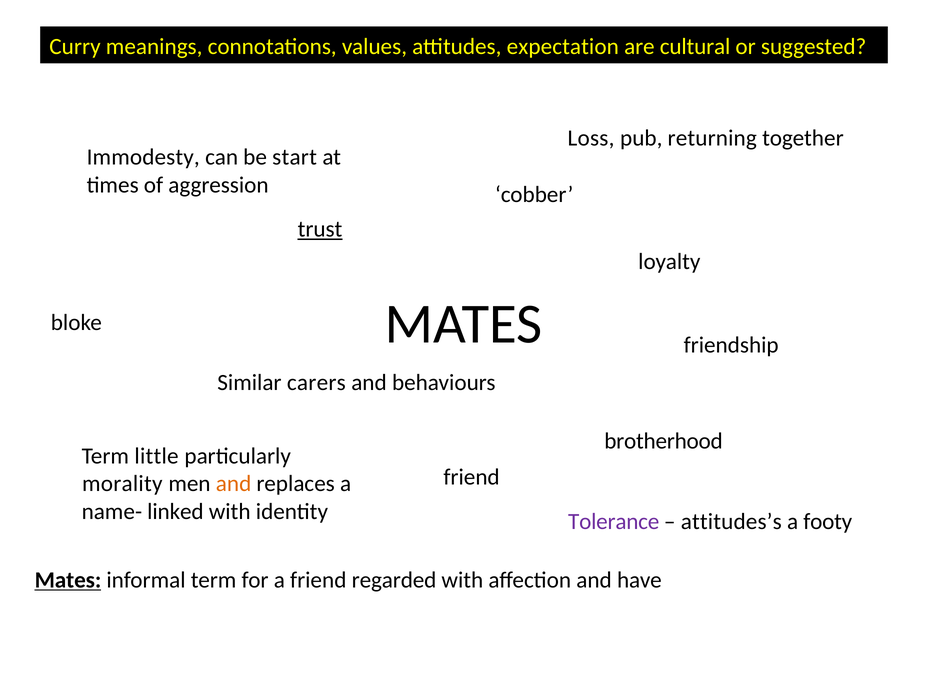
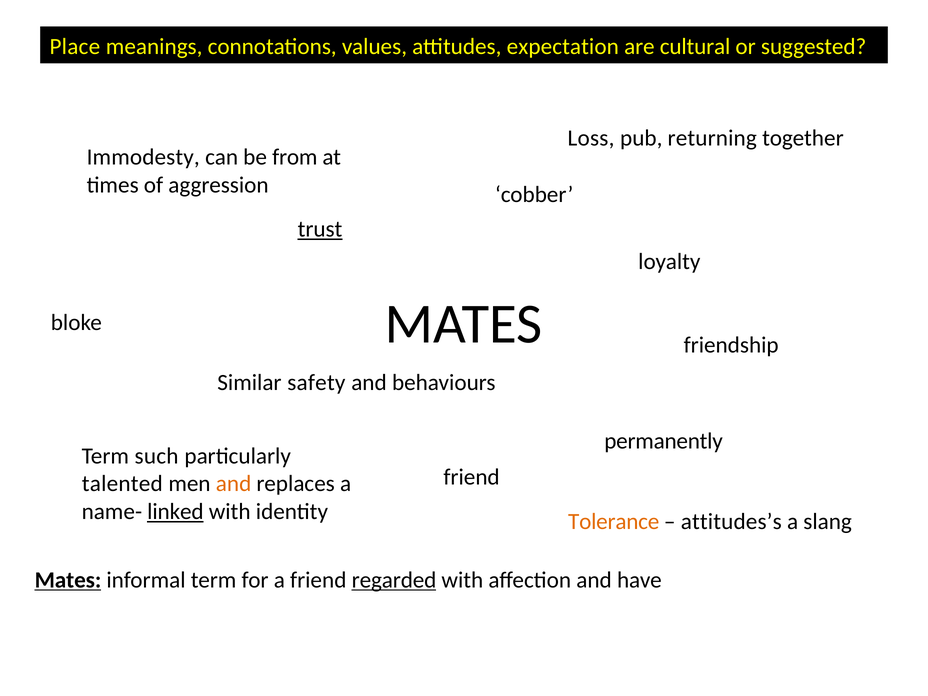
Curry: Curry -> Place (75, 47)
start: start -> from (295, 157)
carers: carers -> safety (316, 383)
brotherhood: brotherhood -> permanently (664, 441)
little: little -> such (157, 456)
morality: morality -> talented (122, 484)
linked underline: none -> present (175, 512)
Tolerance colour: purple -> orange (614, 522)
footy: footy -> slang (828, 522)
regarded underline: none -> present (394, 580)
